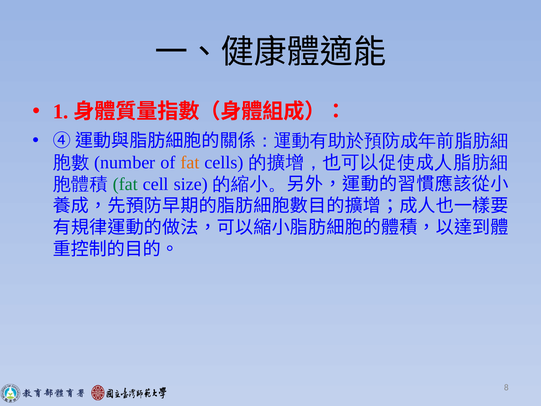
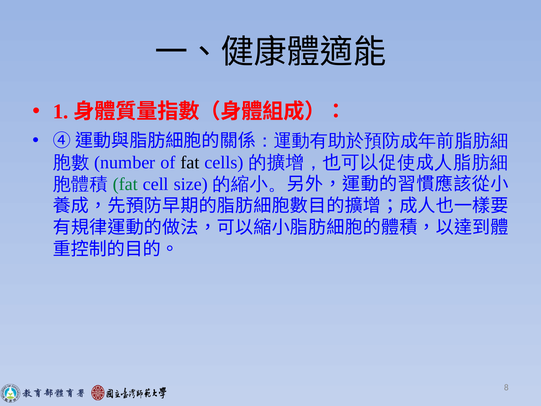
fat colour: orange -> black (190, 162)
